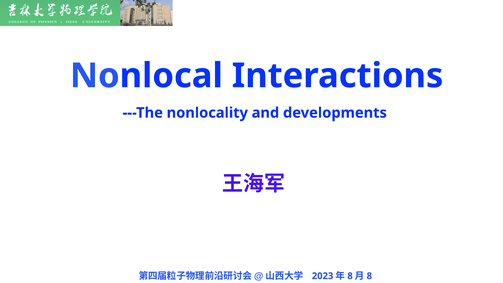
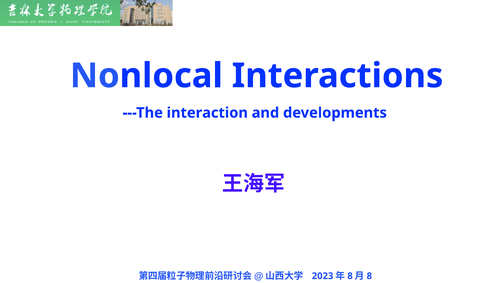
nonlocality: nonlocality -> interaction (207, 113)
